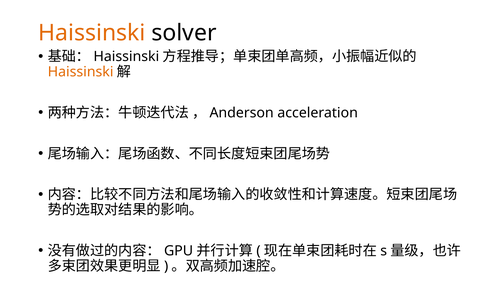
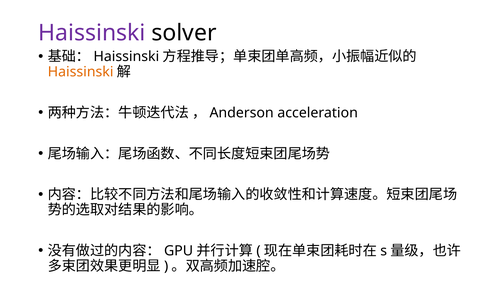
Haissinski colour: orange -> purple (92, 33)
